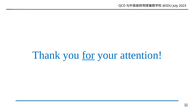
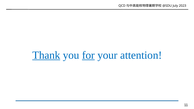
Thank underline: none -> present (46, 55)
